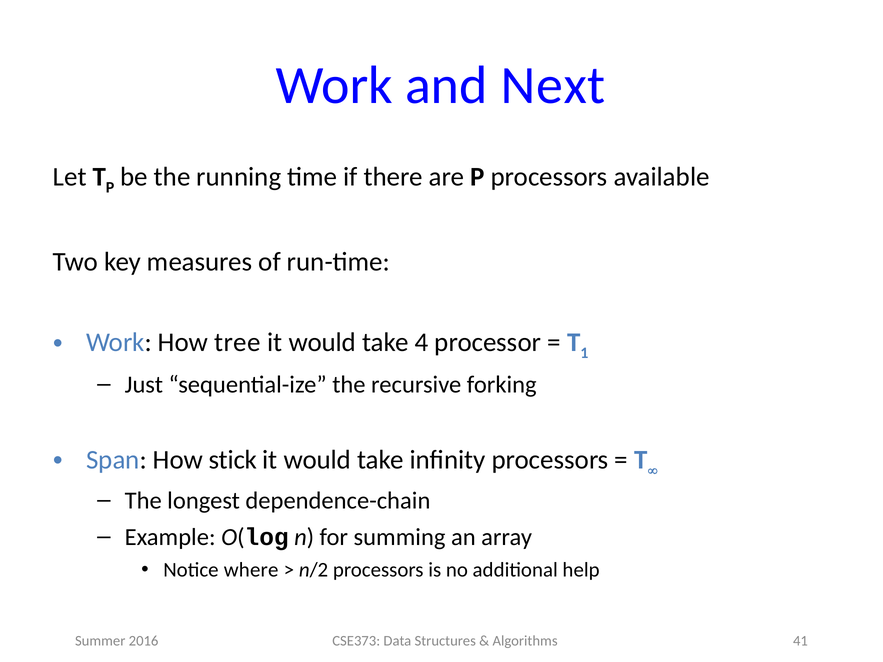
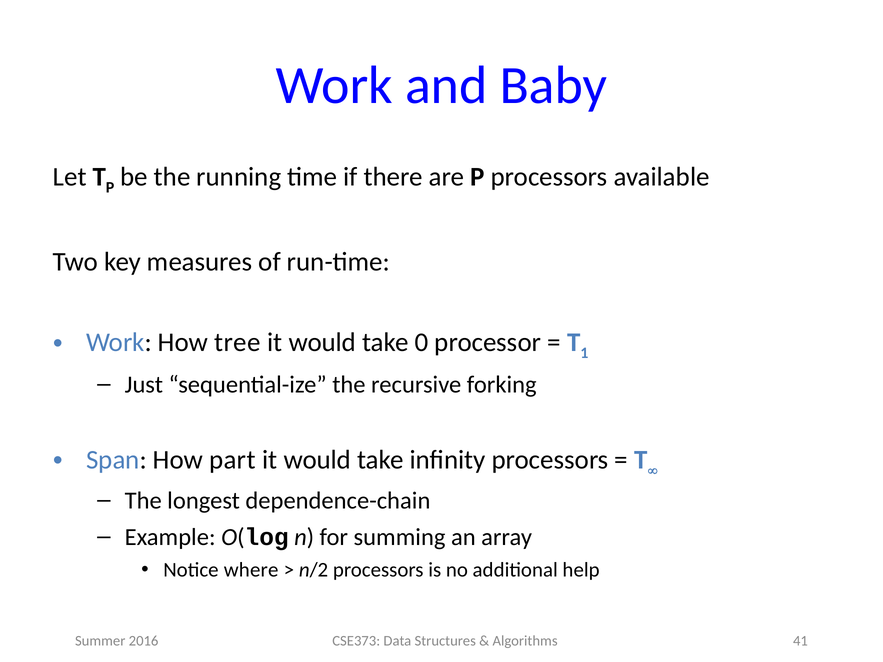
Next: Next -> Baby (553, 85)
4: 4 -> 0 (421, 343)
stick: stick -> part (232, 460)
